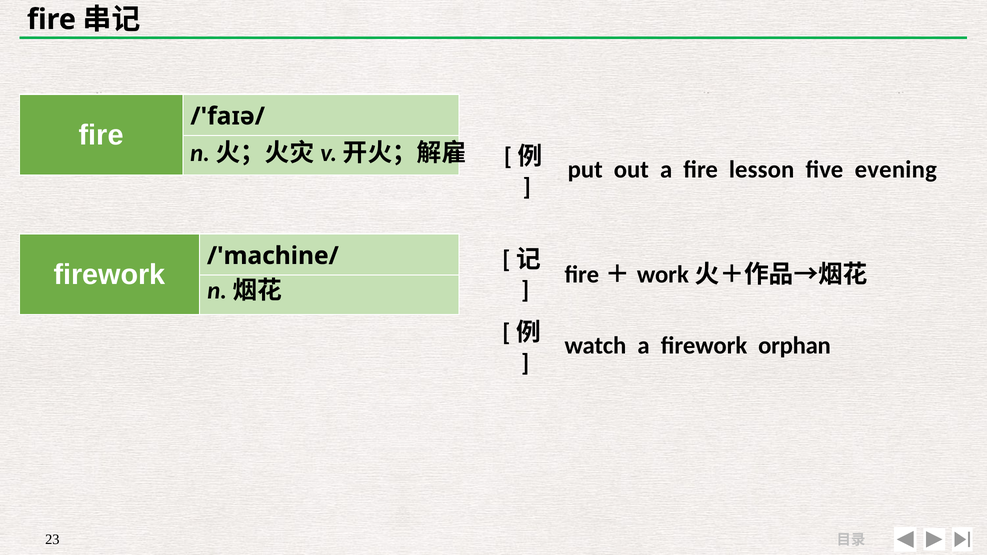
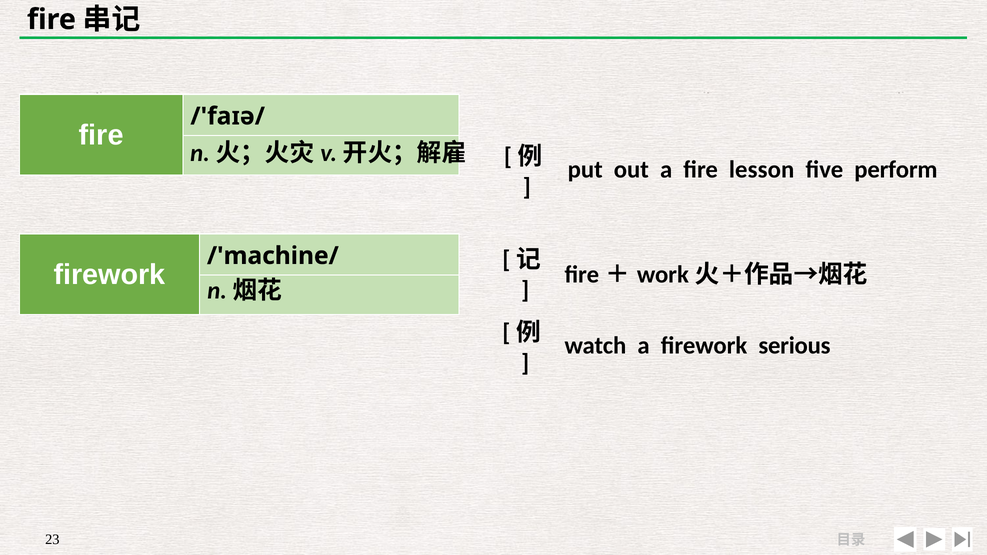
evening: evening -> perform (896, 169)
orphan: orphan -> serious (794, 346)
